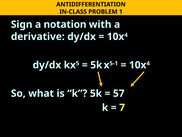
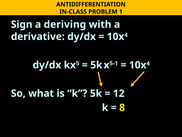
notation: notation -> deriving (65, 24)
57: 57 -> 12 (119, 93)
7: 7 -> 8 (122, 107)
